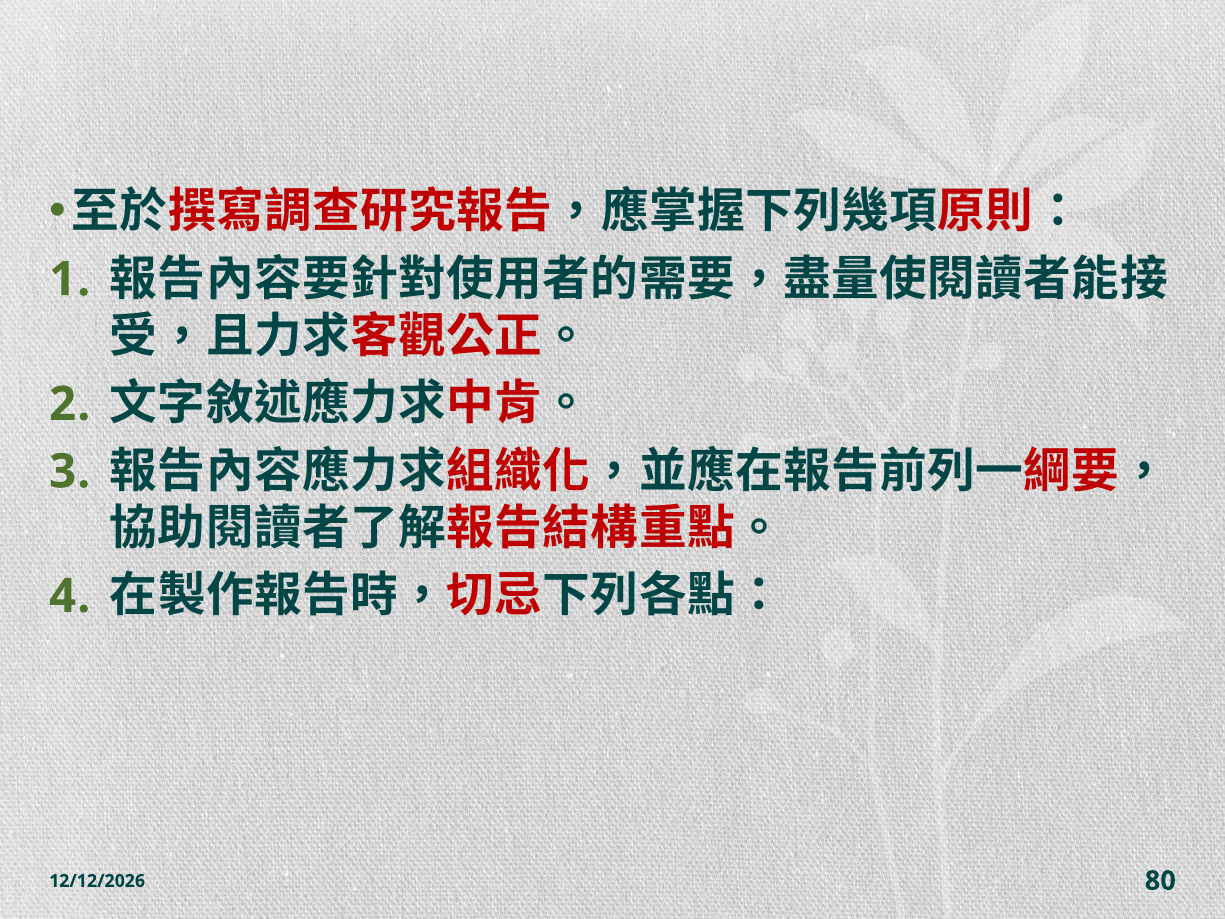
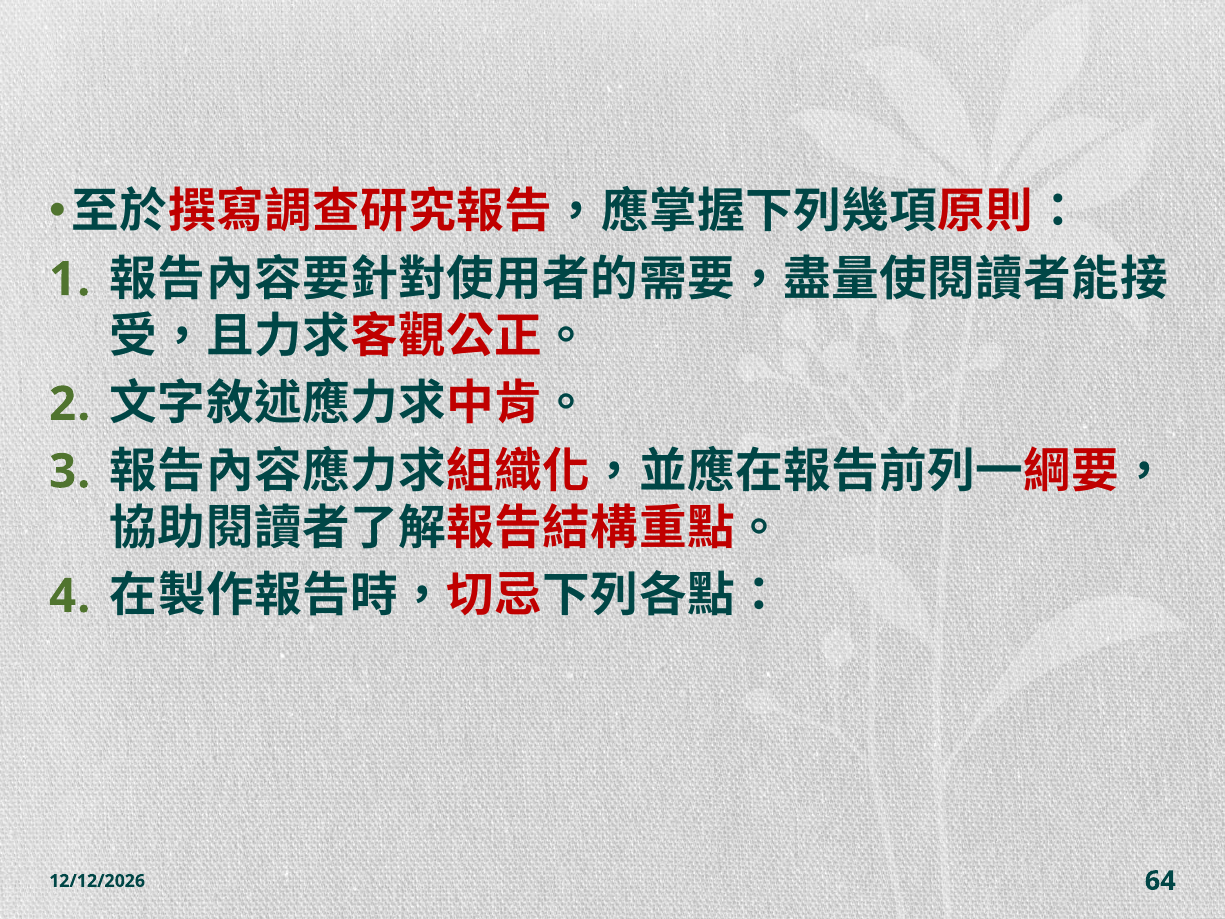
80: 80 -> 64 (1160, 881)
